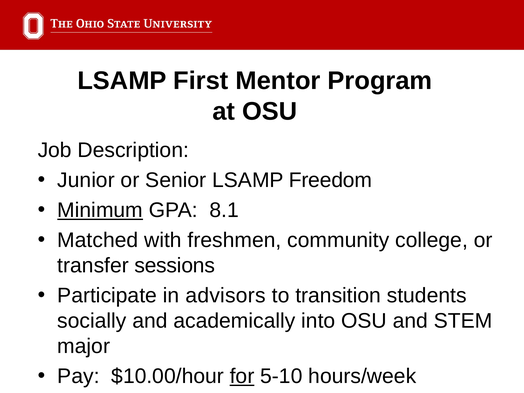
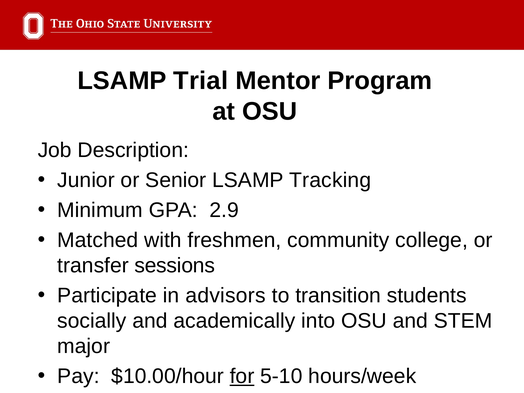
First: First -> Trial (201, 81)
Freedom: Freedom -> Tracking (330, 180)
Minimum underline: present -> none (100, 210)
8.1: 8.1 -> 2.9 (224, 210)
